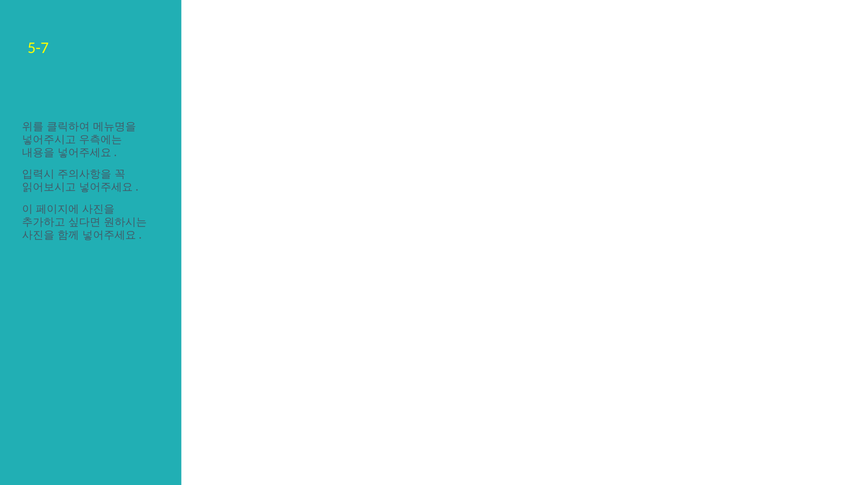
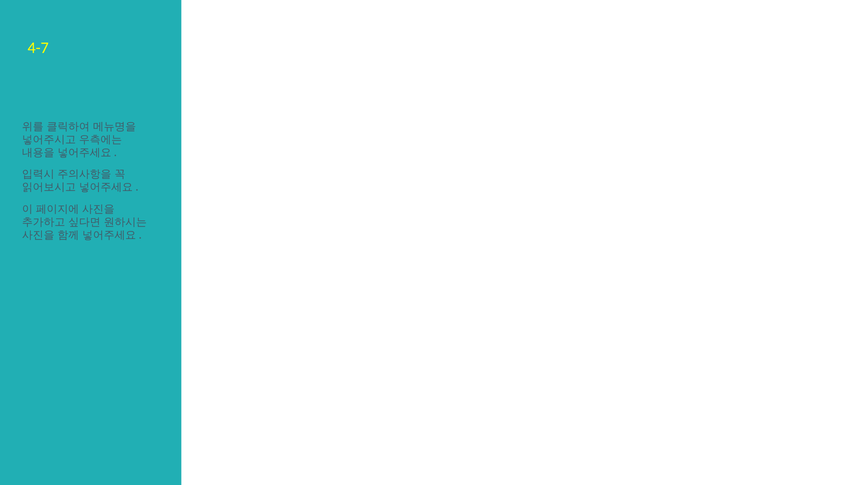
5-7: 5-7 -> 4-7 (38, 48)
